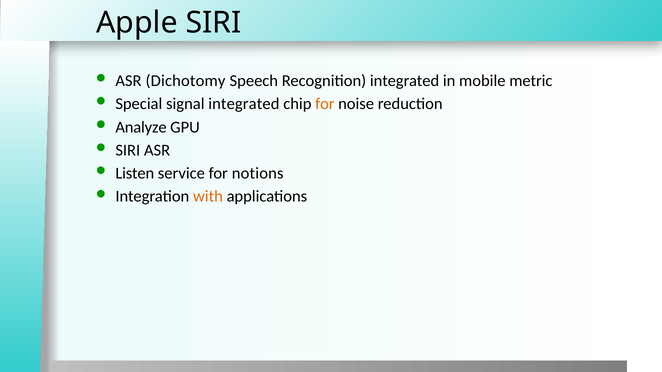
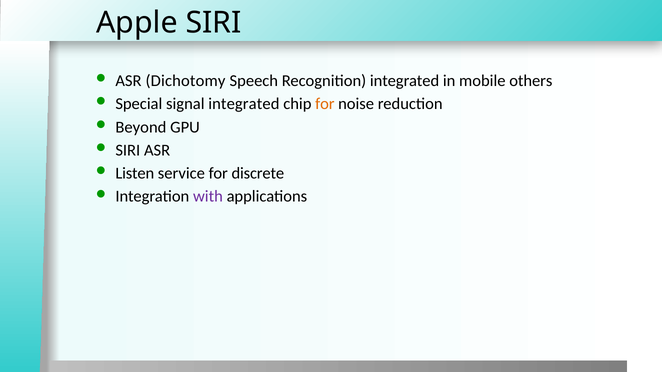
metric: metric -> others (531, 81)
Analyze: Analyze -> Beyond (141, 127)
notions: notions -> discrete (258, 174)
with colour: orange -> purple (208, 197)
